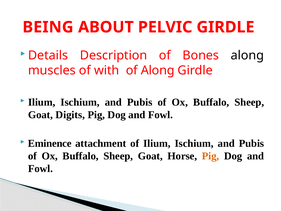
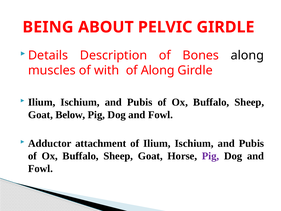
Digits: Digits -> Below (70, 115)
Eminence: Eminence -> Adductor (50, 143)
Pig colour: orange -> purple (211, 156)
